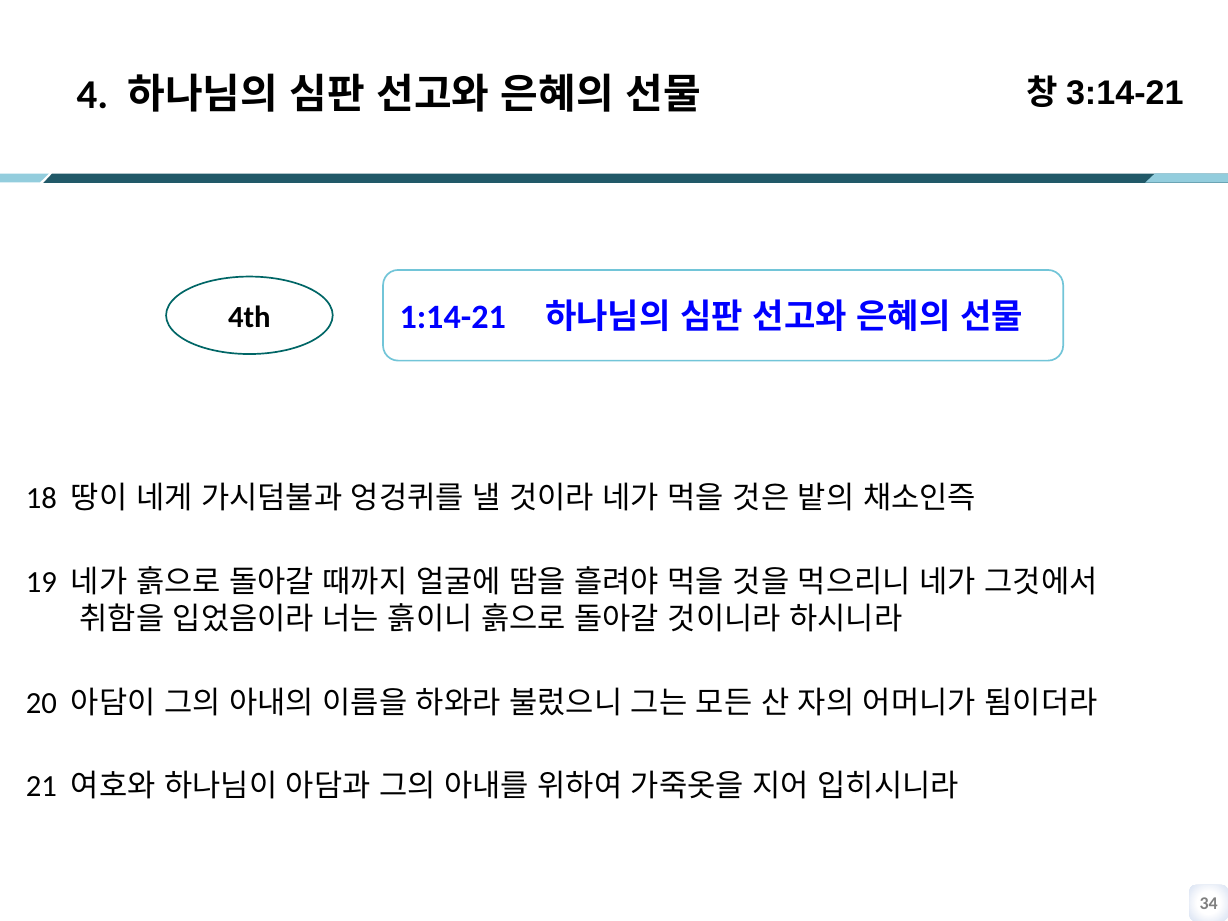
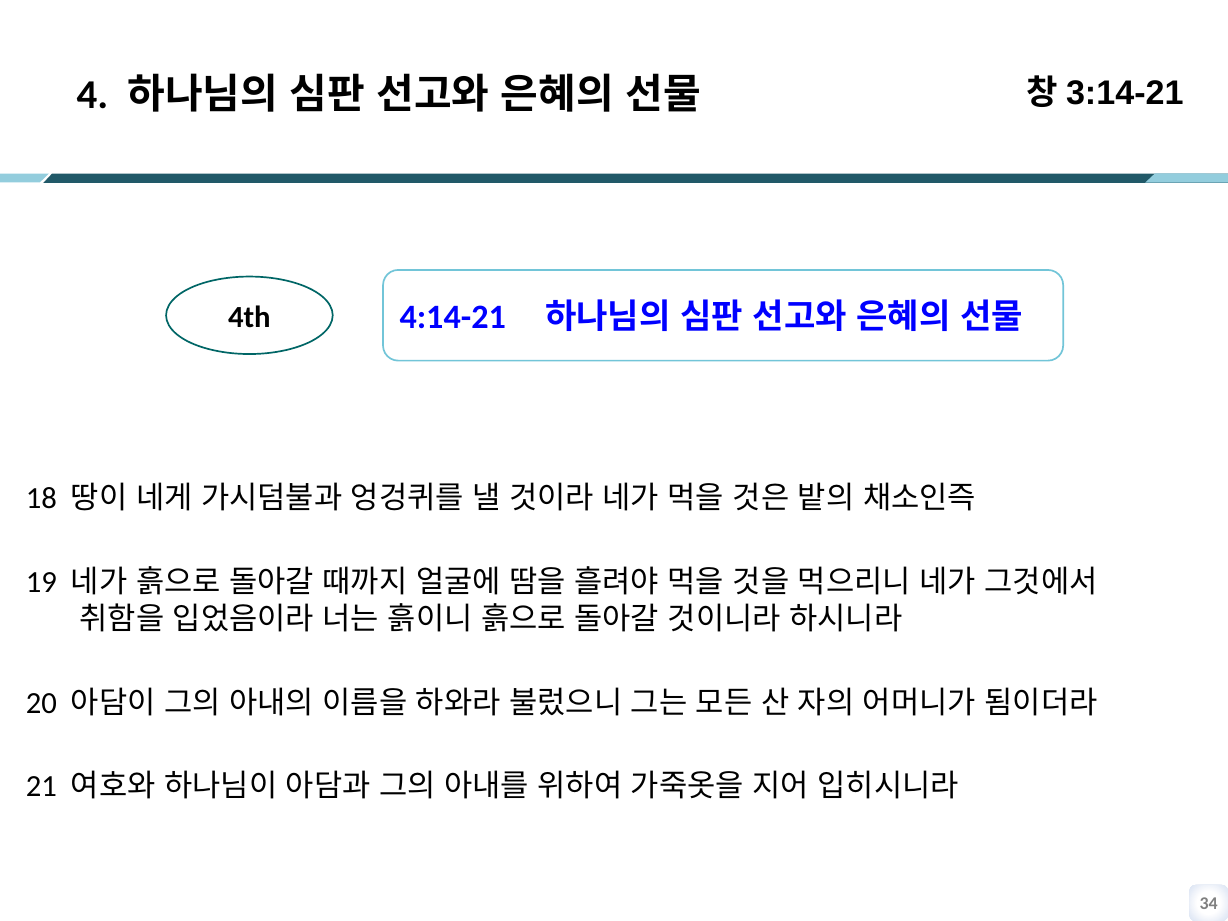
1:14-21: 1:14-21 -> 4:14-21 (453, 318)
